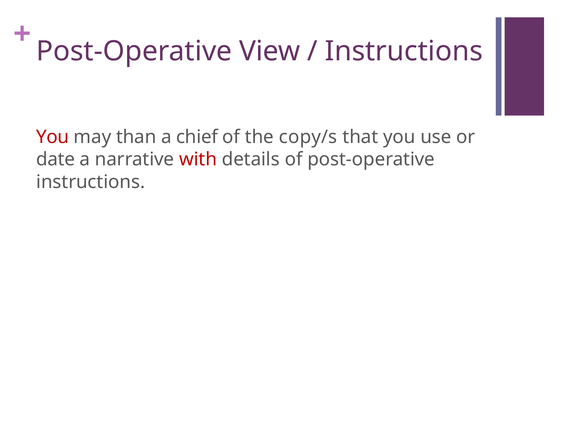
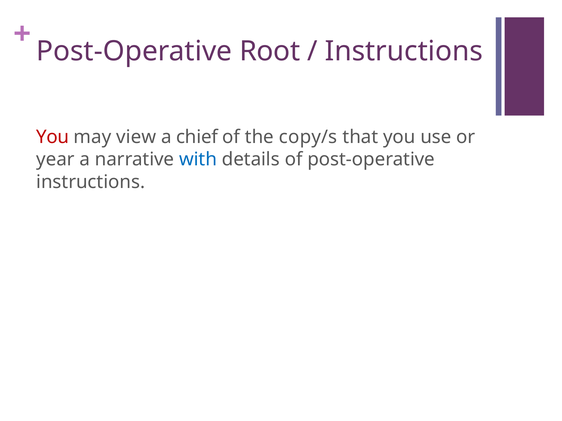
View: View -> Root (270, 51)
than: than -> view (136, 137)
date: date -> year (55, 160)
with colour: red -> blue (198, 160)
